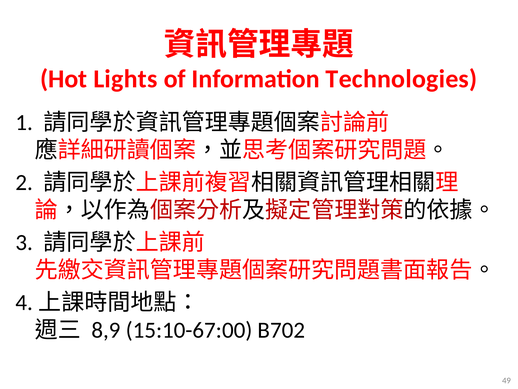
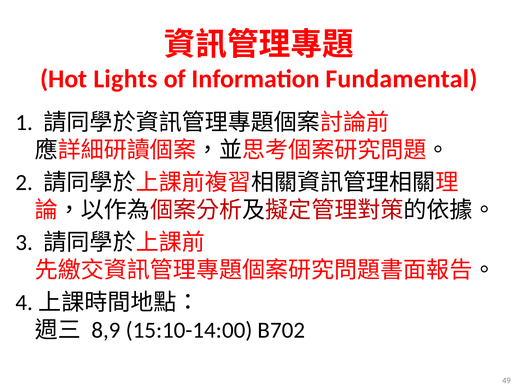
Technologies: Technologies -> Fundamental (402, 79)
15:10-67:00: 15:10-67:00 -> 15:10-14:00 (189, 330)
